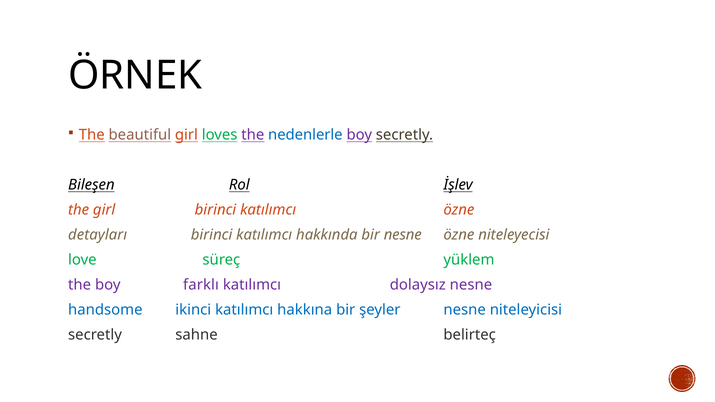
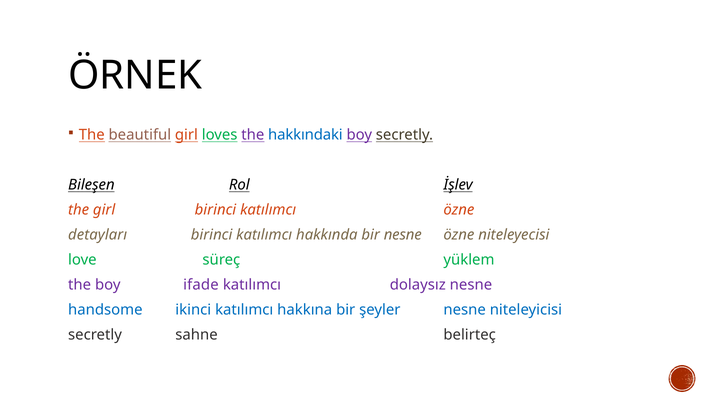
nedenlerle: nedenlerle -> hakkındaki (305, 135)
farklı: farklı -> ifade (201, 285)
